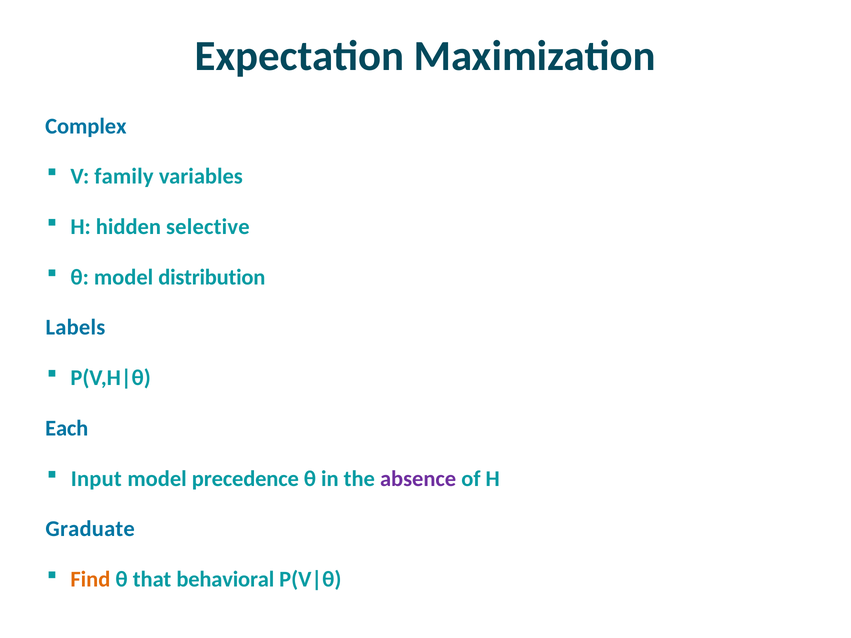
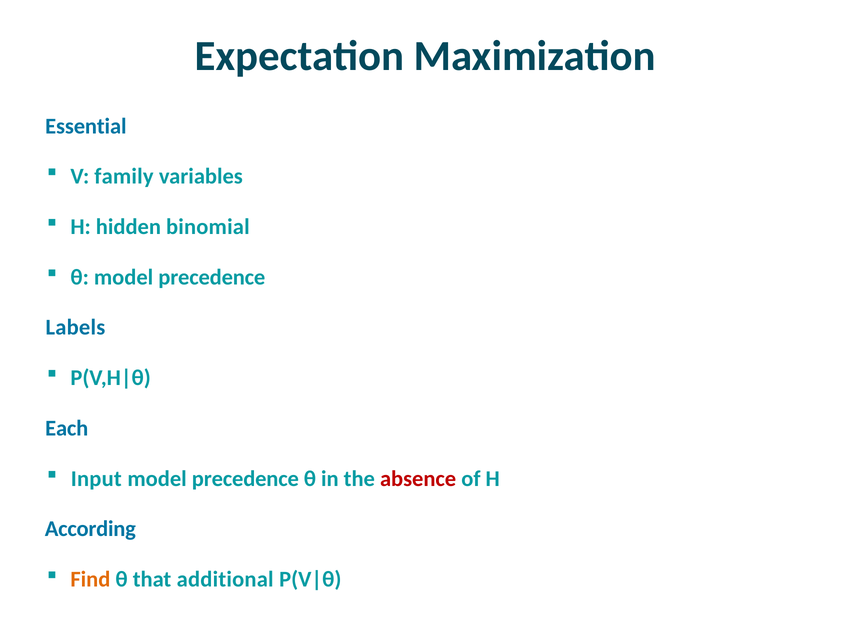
Complex: Complex -> Essential (86, 126)
selective: selective -> binomial (208, 227)
θ model distribution: distribution -> precedence (212, 277)
absence colour: purple -> red (418, 479)
Graduate: Graduate -> According (90, 529)
behavioral: behavioral -> additional (225, 580)
